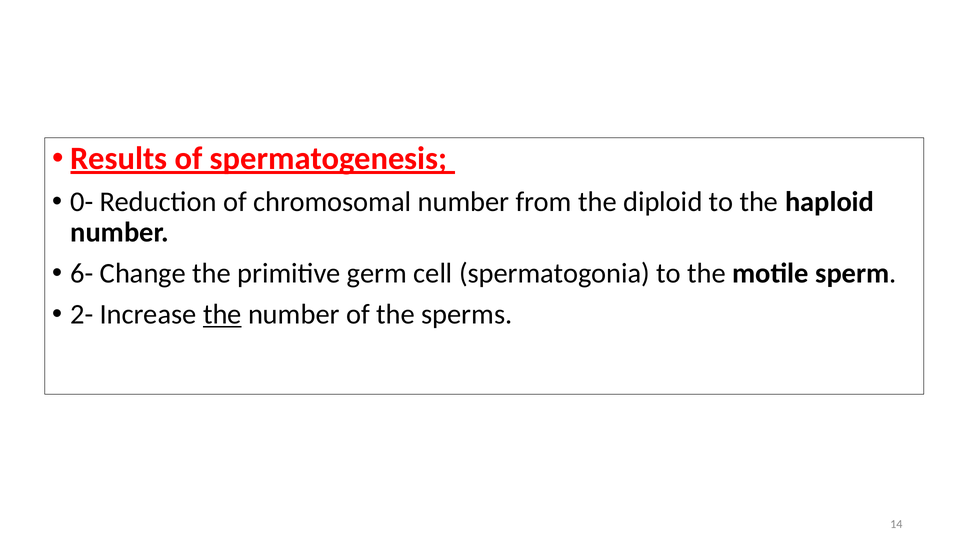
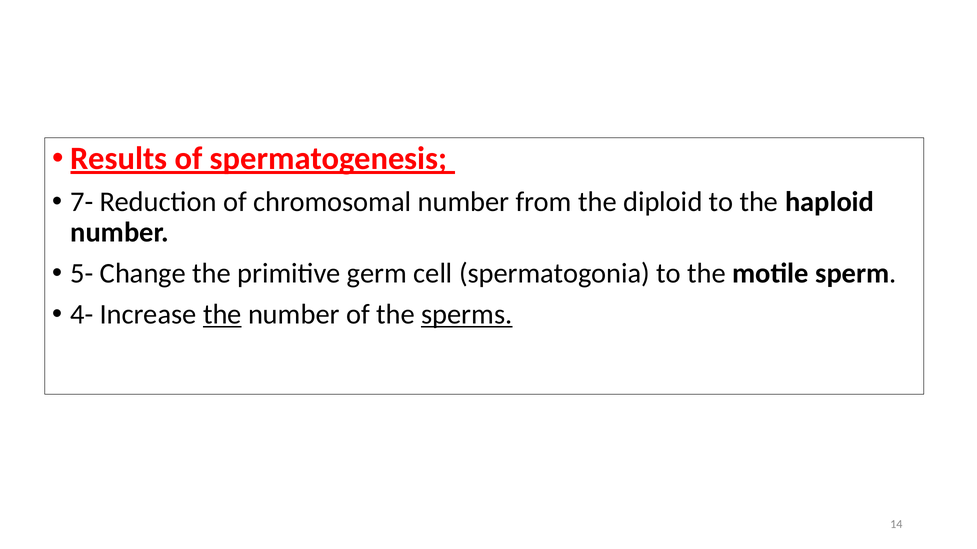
0-: 0- -> 7- (82, 202)
6-: 6- -> 5- (82, 274)
2-: 2- -> 4- (82, 315)
sperms underline: none -> present (467, 315)
